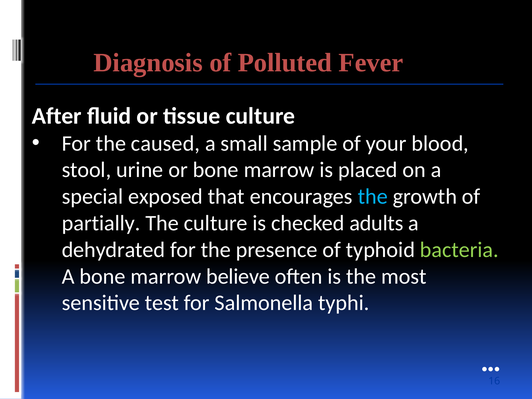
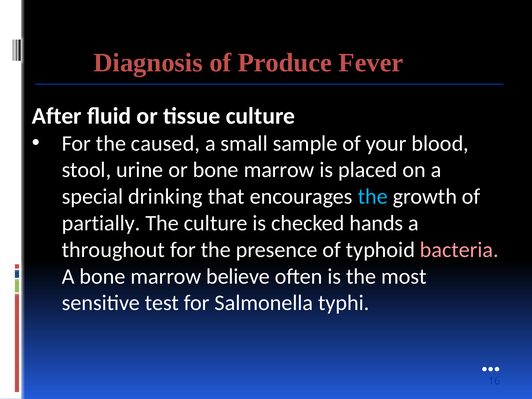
Polluted: Polluted -> Produce (285, 63)
exposed: exposed -> drinking (165, 197)
adults: adults -> hands (376, 223)
dehydrated: dehydrated -> throughout (113, 250)
bacteria colour: light green -> pink (459, 250)
